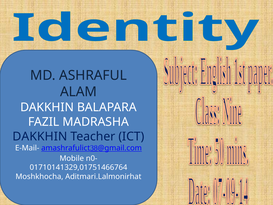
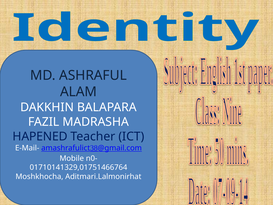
DAKKHIN: DAKKHIN -> HAPENED (40, 136)
